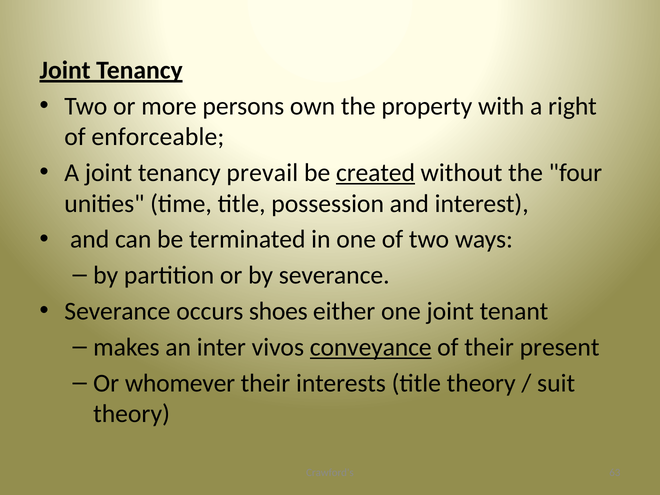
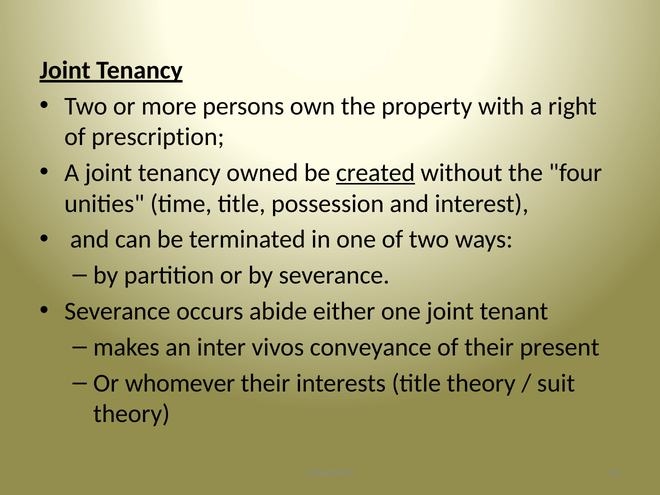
enforceable: enforceable -> prescription (158, 137)
prevail: prevail -> owned (262, 173)
shoes: shoes -> abide (278, 311)
conveyance underline: present -> none (371, 347)
